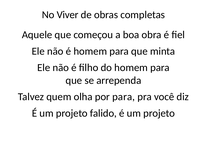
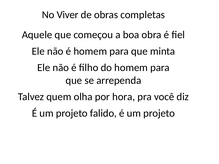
por para: para -> hora (124, 97)
